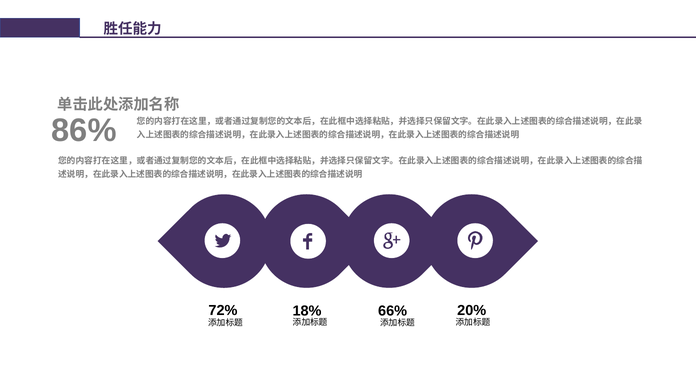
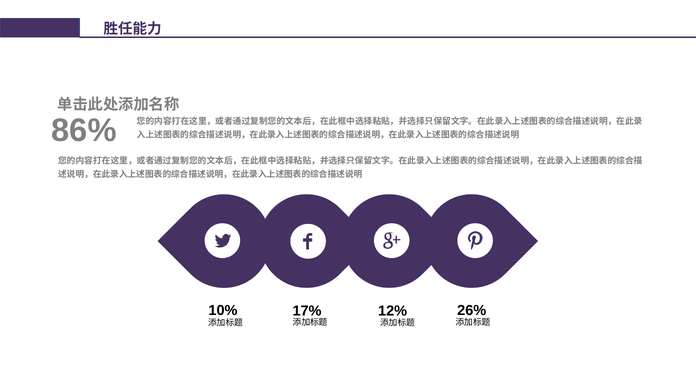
72%: 72% -> 10% (223, 311)
20%: 20% -> 26% (472, 311)
66%: 66% -> 12% (393, 311)
18%: 18% -> 17% (307, 311)
